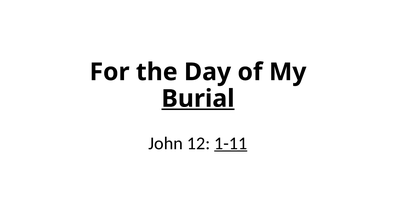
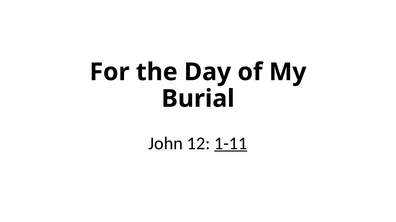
Burial underline: present -> none (198, 99)
